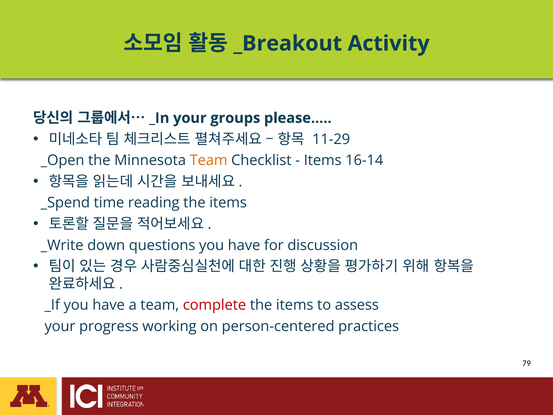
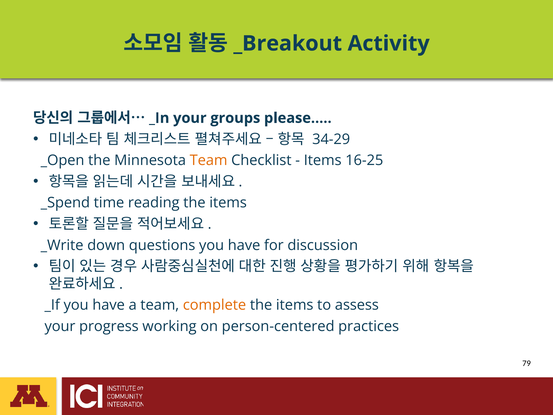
11-29: 11-29 -> 34-29 (331, 139)
16-14: 16-14 -> 16-25 (364, 160)
complete colour: red -> orange (215, 305)
